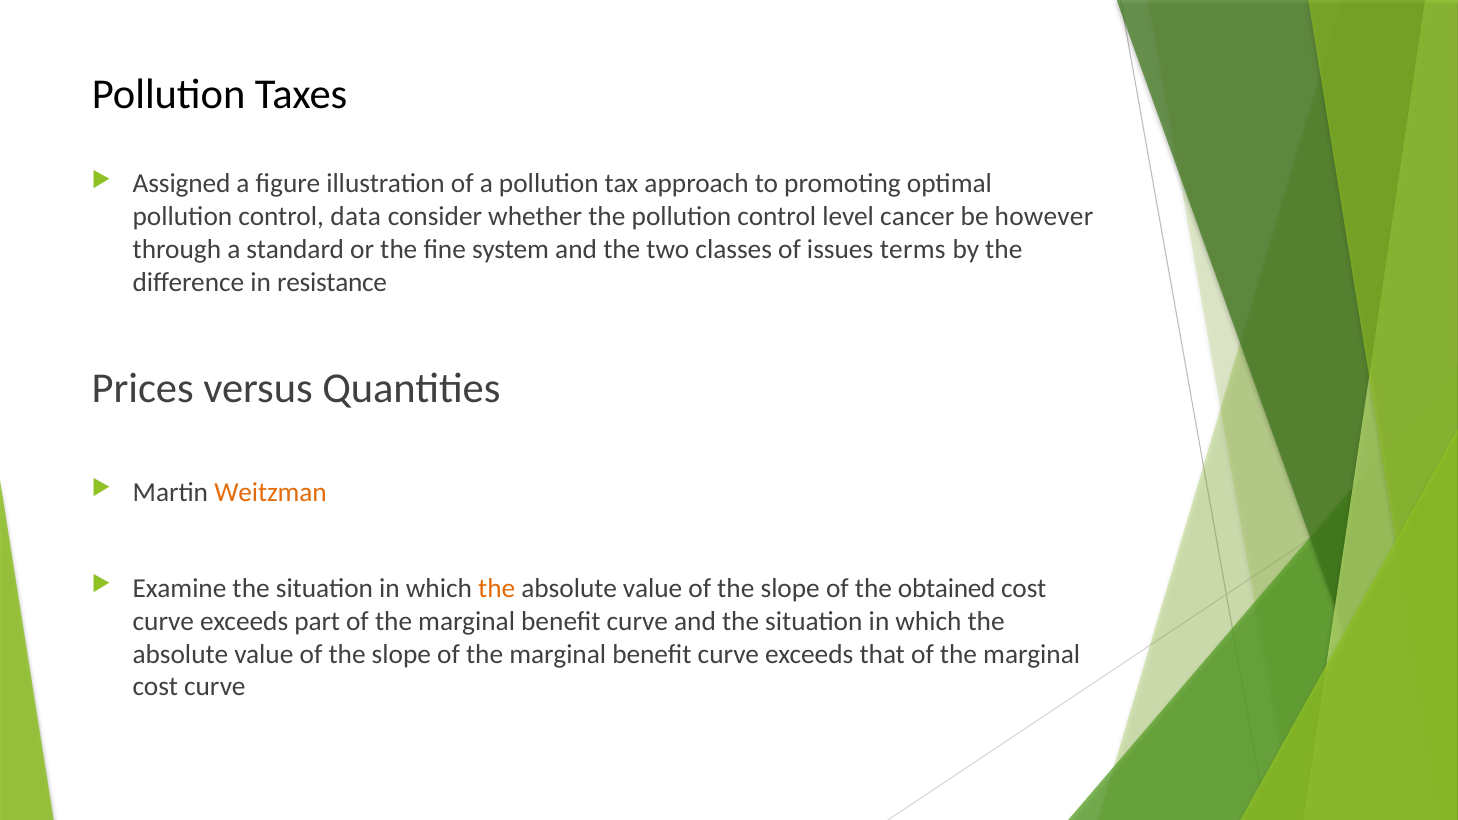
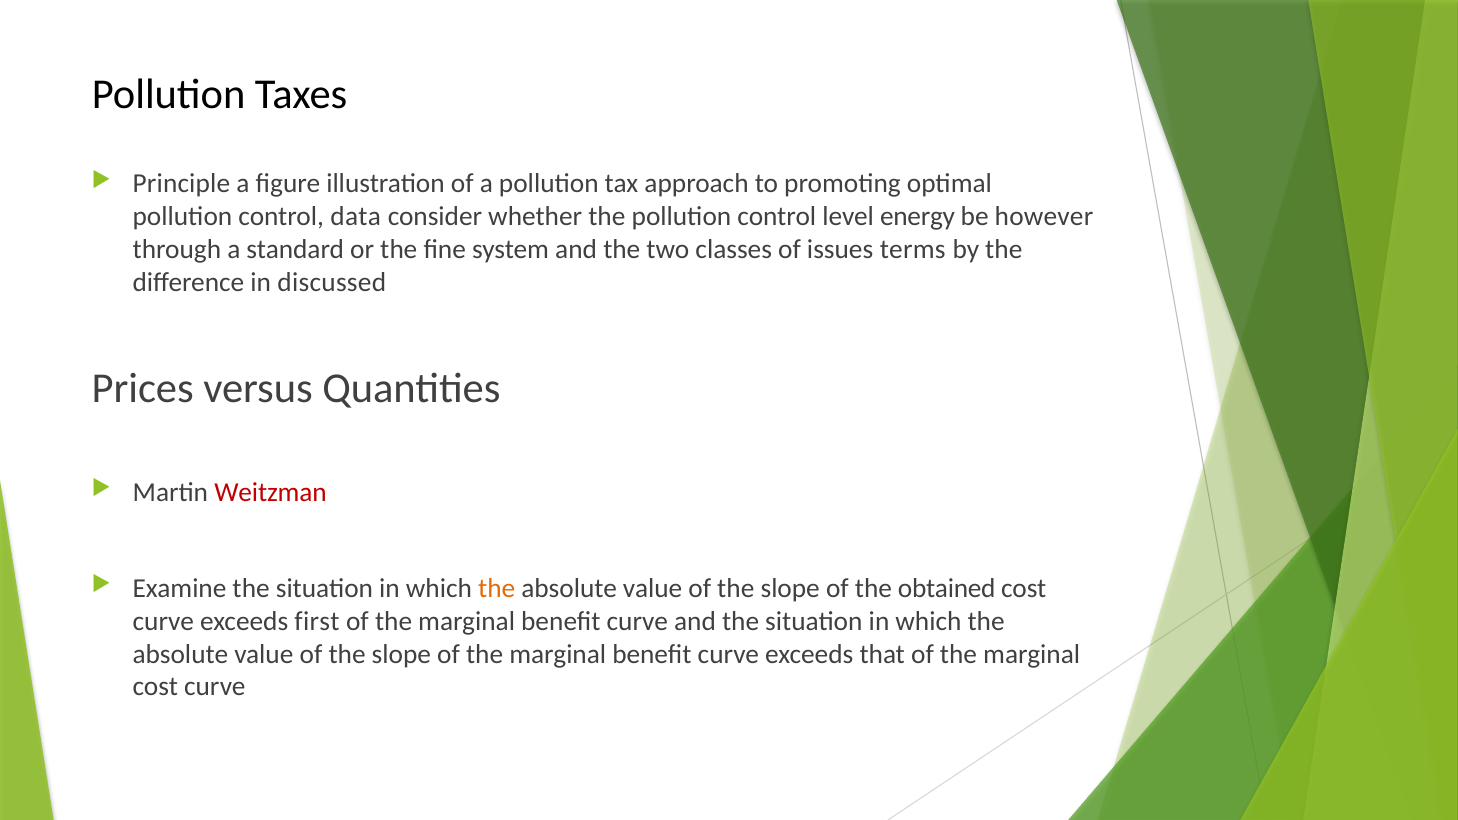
Assigned: Assigned -> Principle (181, 184)
cancer: cancer -> energy (917, 217)
resistance: resistance -> discussed (332, 282)
Weitzman colour: orange -> red (271, 492)
part: part -> first (317, 621)
